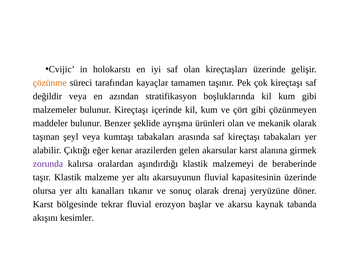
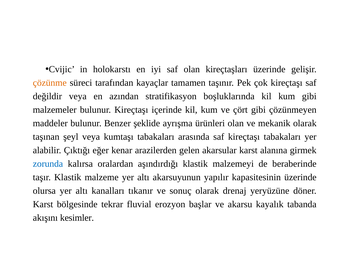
zorunda colour: purple -> blue (48, 164)
akarsuyunun fluvial: fluvial -> yapılır (216, 177)
kaynak: kaynak -> kayalık (270, 204)
